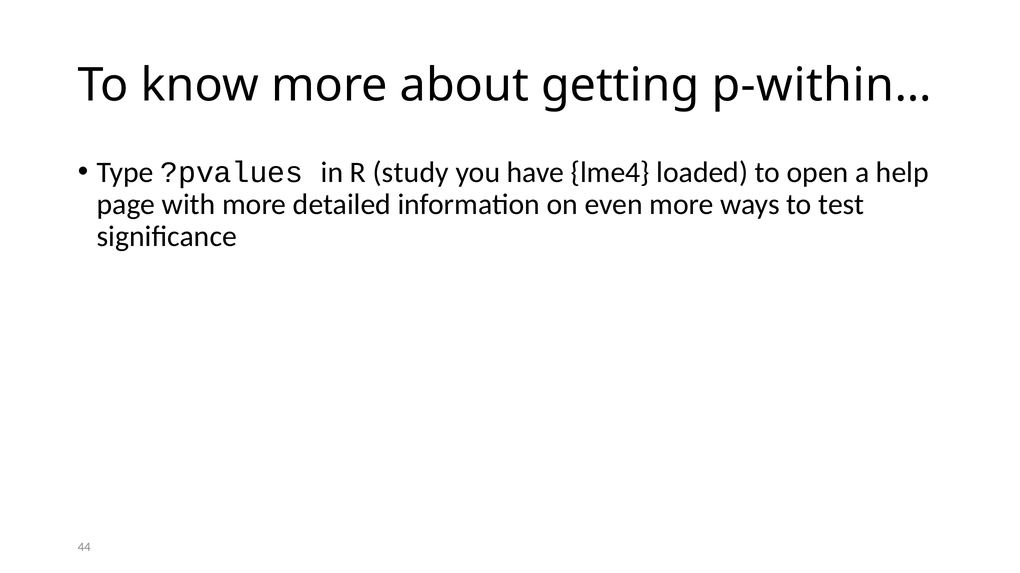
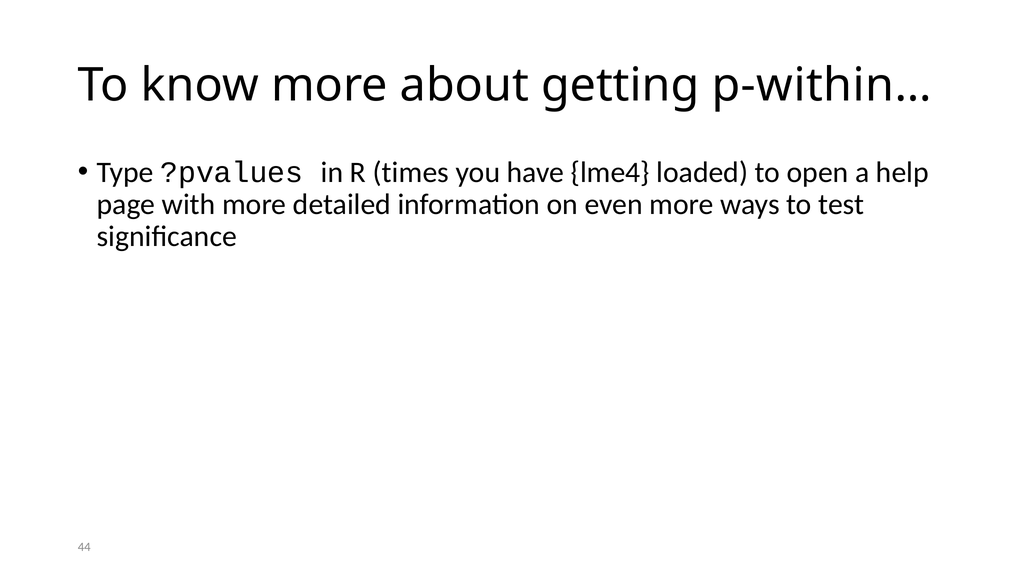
study: study -> times (411, 172)
